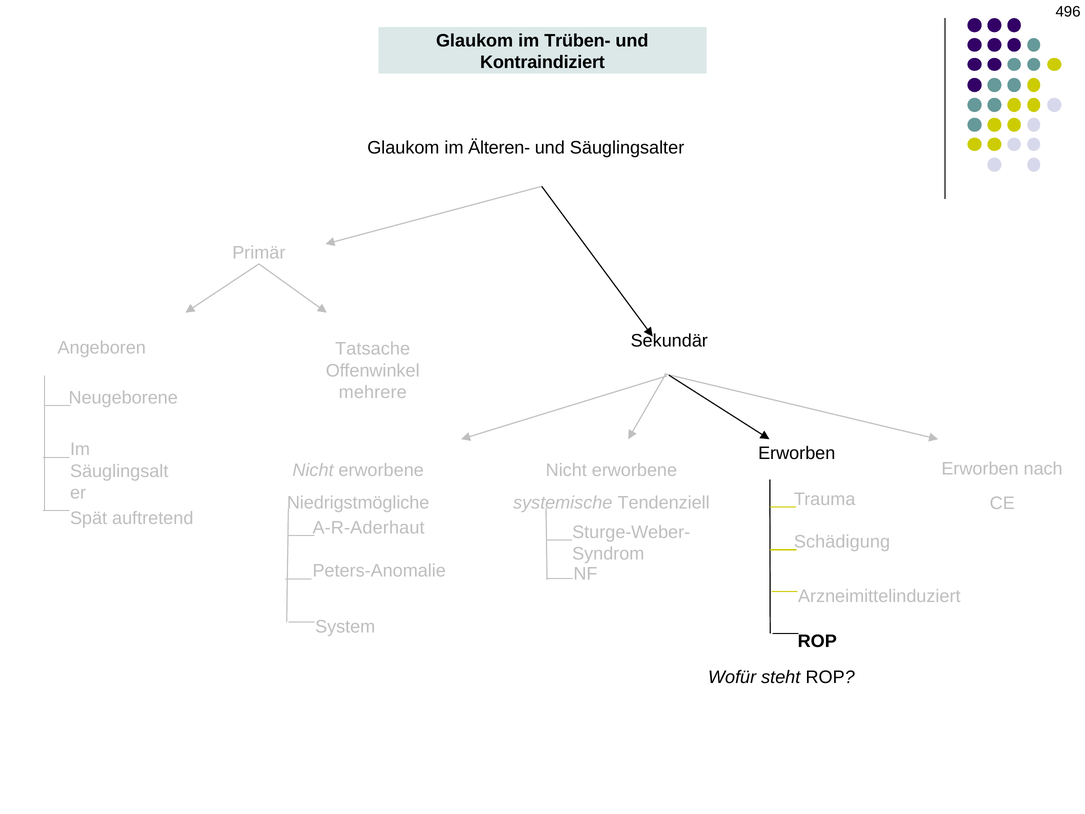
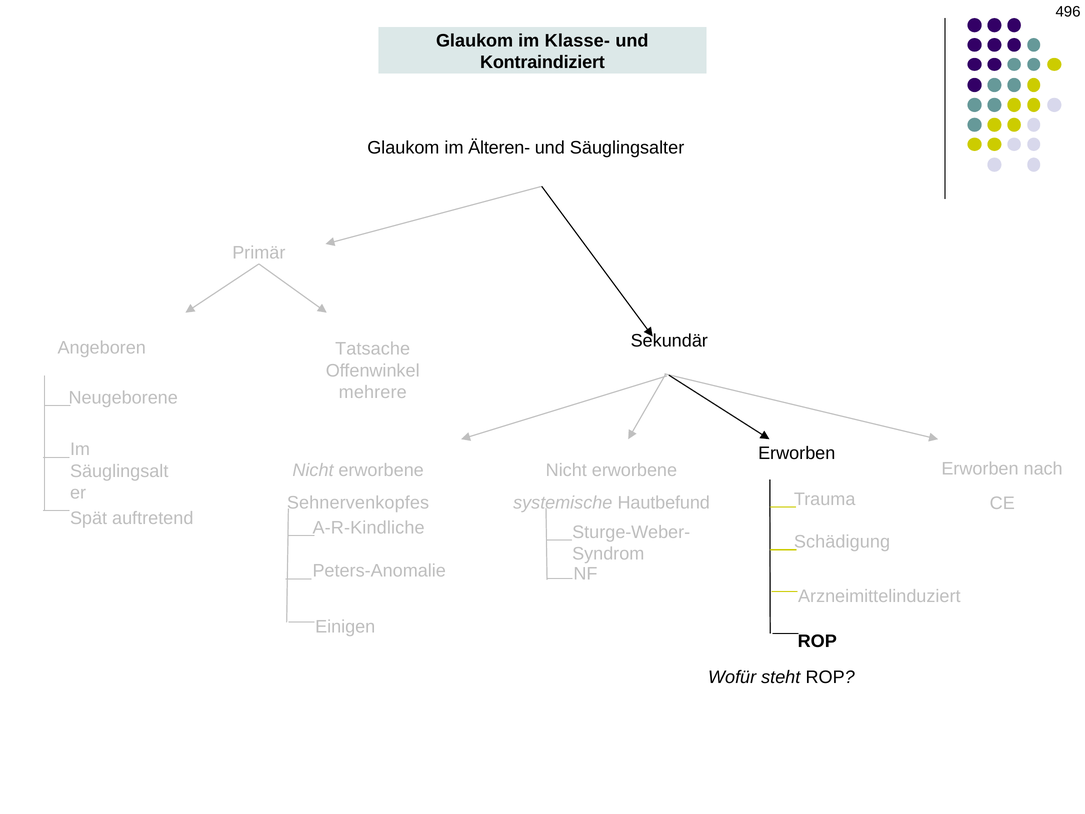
Trüben-: Trüben- -> Klasse- (577, 41)
Niedrigstmögliche: Niedrigstmögliche -> Sehnervenkopfes (358, 503)
Tendenziell: Tendenziell -> Hautbefund (664, 503)
A-R-Aderhaut: A-R-Aderhaut -> A-R-Kindliche (369, 528)
System: System -> Einigen (345, 627)
